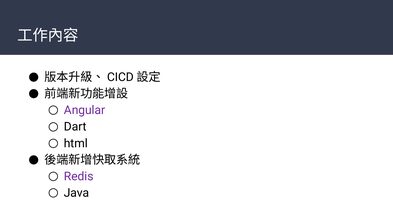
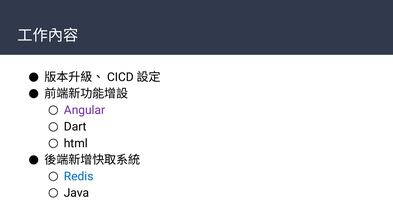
Redis colour: purple -> blue (79, 176)
